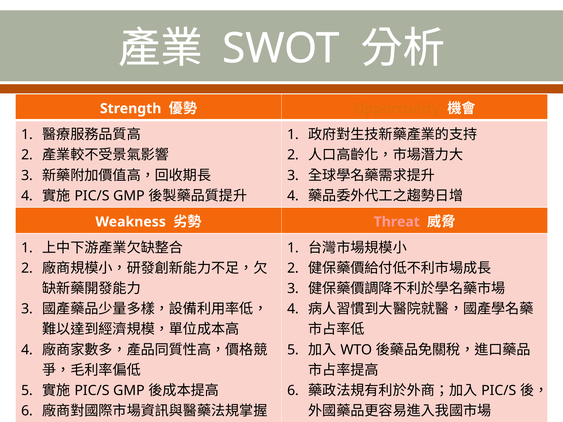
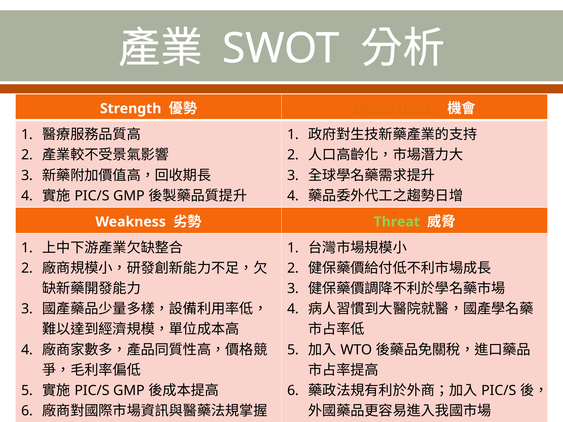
Threat colour: pink -> light green (397, 222)
